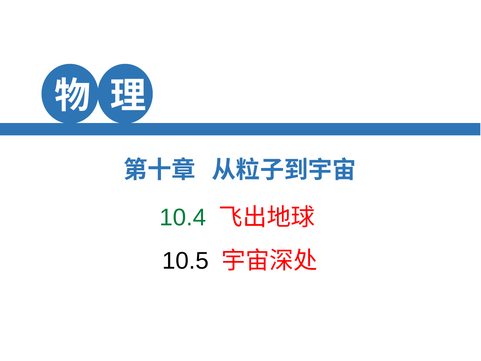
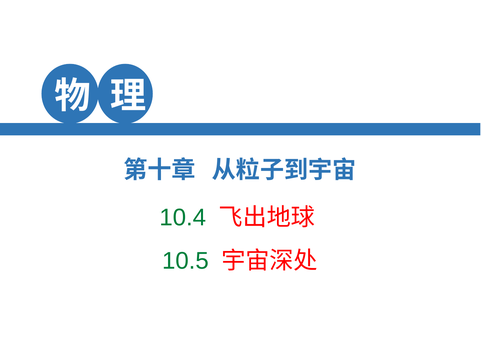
10.5 colour: black -> green (185, 261)
